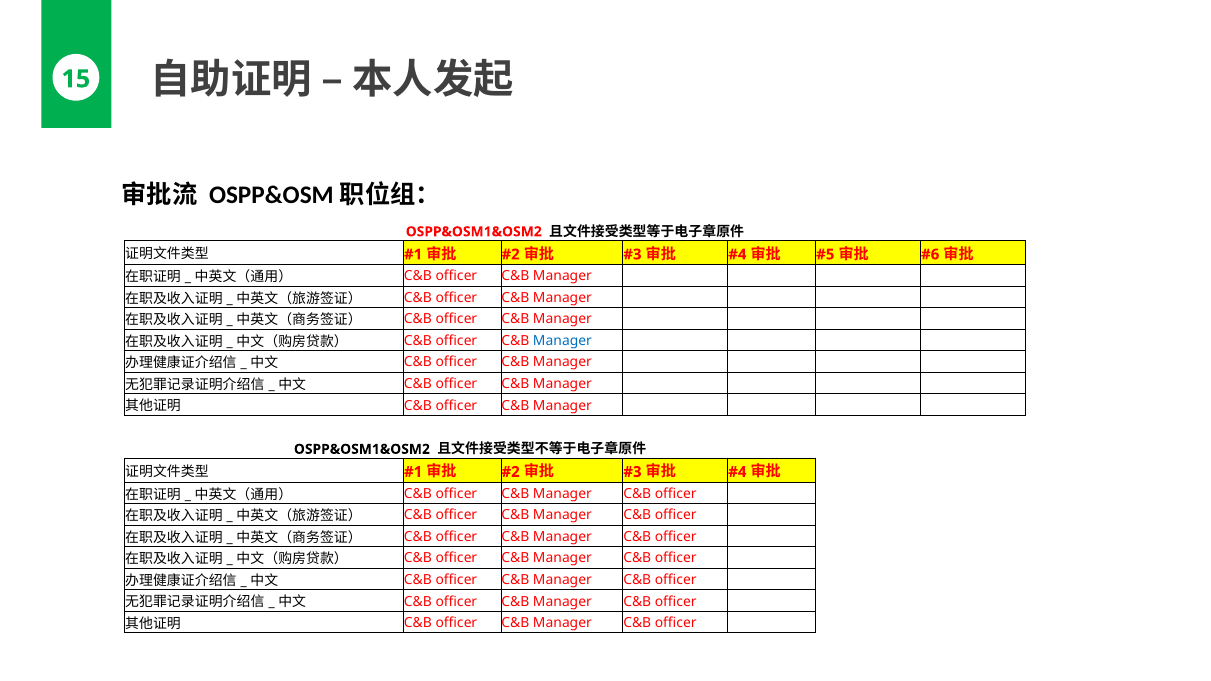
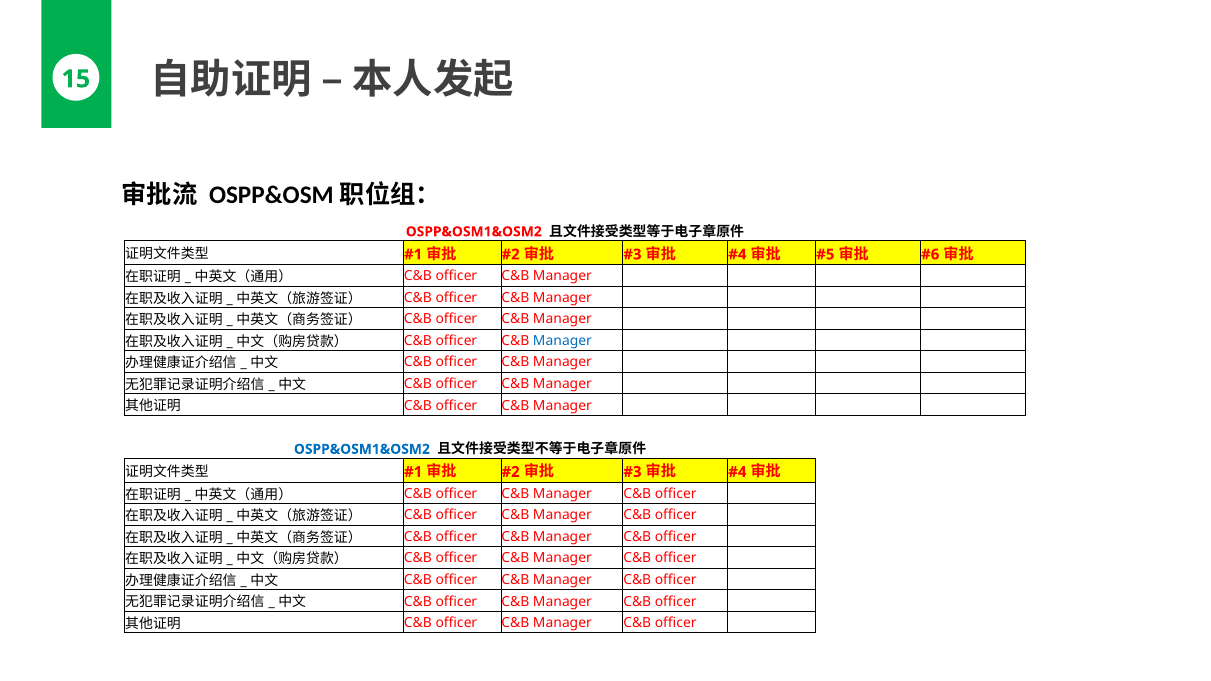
OSPP&OSM1&OSM2 colour: black -> blue (362, 449)
